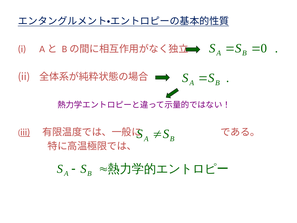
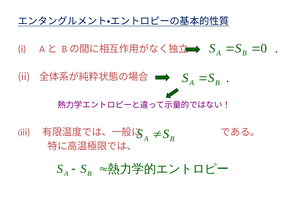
iii underline: present -> none (25, 132)
